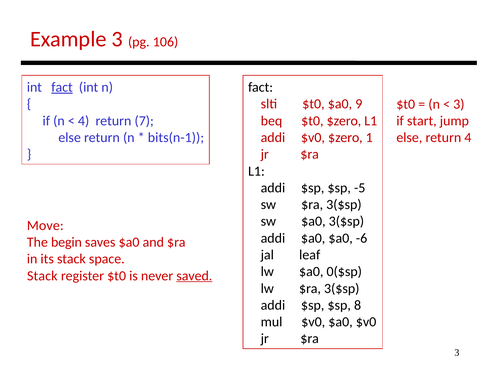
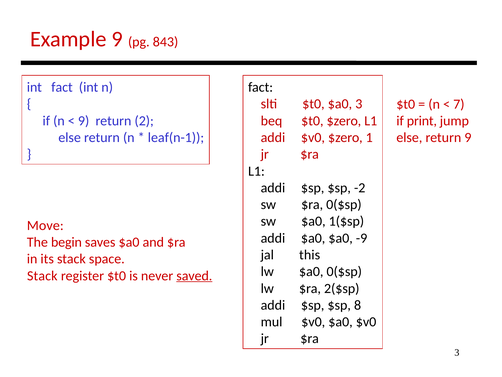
Example 3: 3 -> 9 (117, 39)
106: 106 -> 843 (166, 42)
fact underline: present -> none (62, 87)
$a0 9: 9 -> 3 (359, 104)
3: 3 -> 7 (459, 104)
4: 4 -> 9 (84, 121)
7: 7 -> 2 (144, 121)
start: start -> print (422, 121)
bits(n-1: bits(n-1 -> leaf(n-1 (176, 137)
return 4: 4 -> 9 (468, 138)
-5: -5 -> -2 (360, 188)
sw $ra 3($sp: 3($sp -> 0($sp (344, 204)
$a0 3($sp: 3($sp -> 1($sp (346, 221)
-6: -6 -> -9 (362, 238)
leaf: leaf -> this (310, 255)
lw $ra 3($sp: 3($sp -> 2($sp (342, 288)
